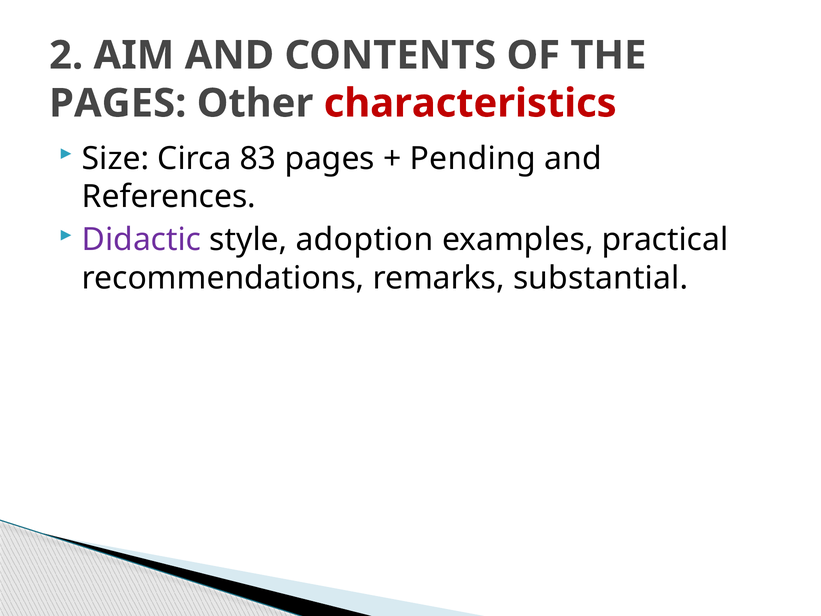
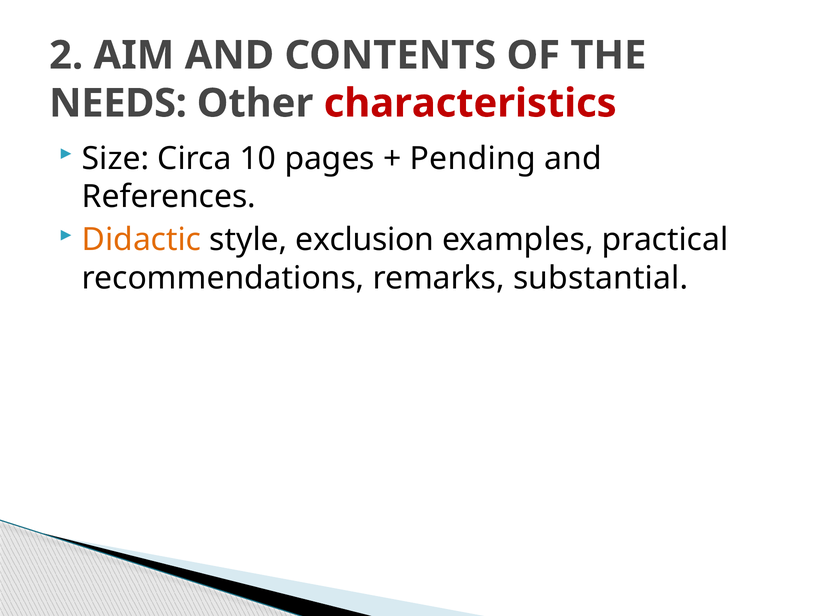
PAGES: PAGES -> NEEDS (118, 103)
83: 83 -> 10 (258, 158)
Didactic colour: purple -> orange (142, 240)
adoption: adoption -> exclusion (365, 240)
